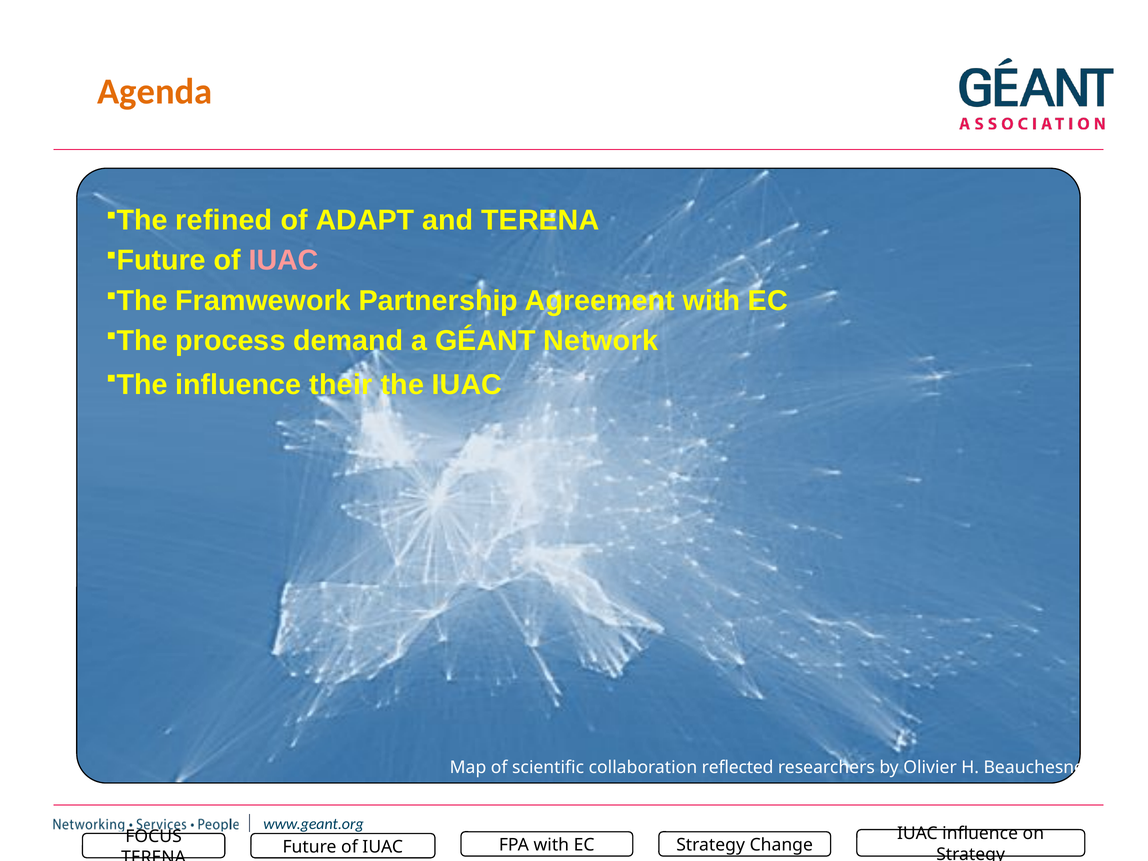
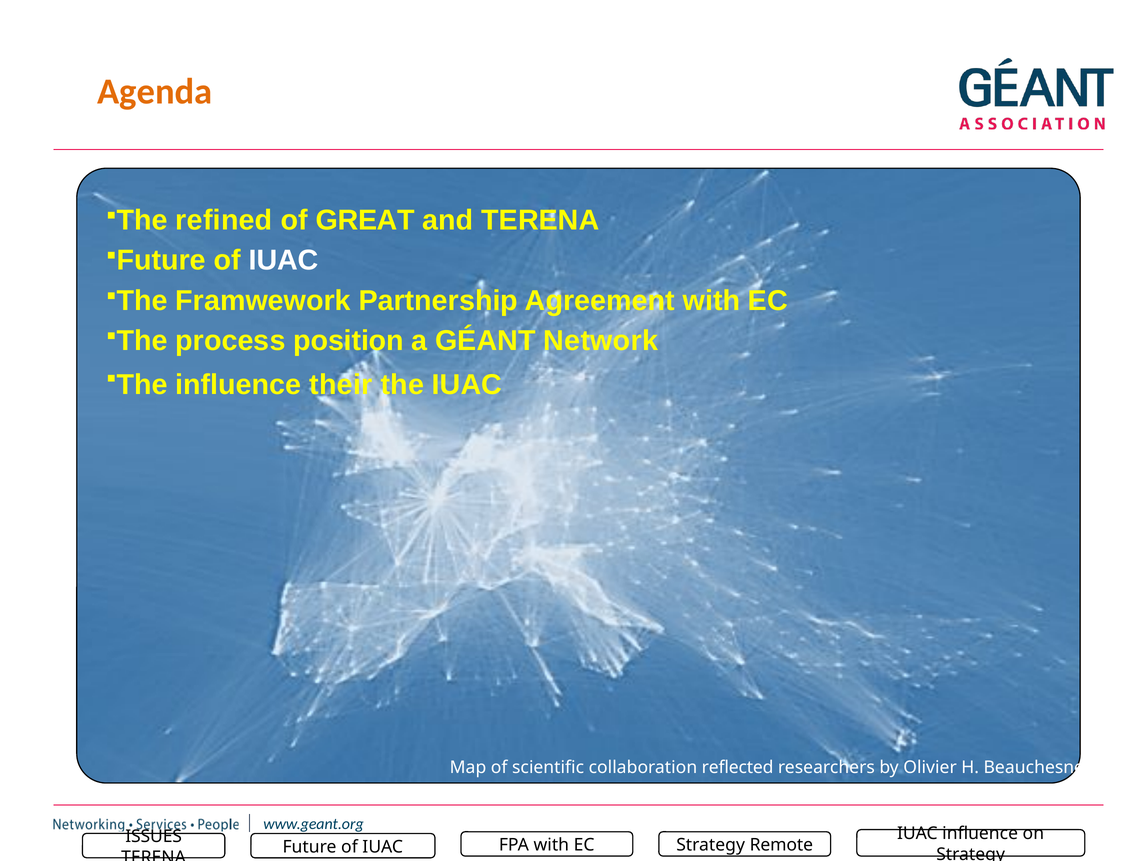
ADAPT: ADAPT -> GREAT (365, 220)
IUAC colour: pink -> white (284, 260)
demand: demand -> position (349, 341)
FOCUS: FOCUS -> ISSUES (154, 836)
Change: Change -> Remote (781, 845)
